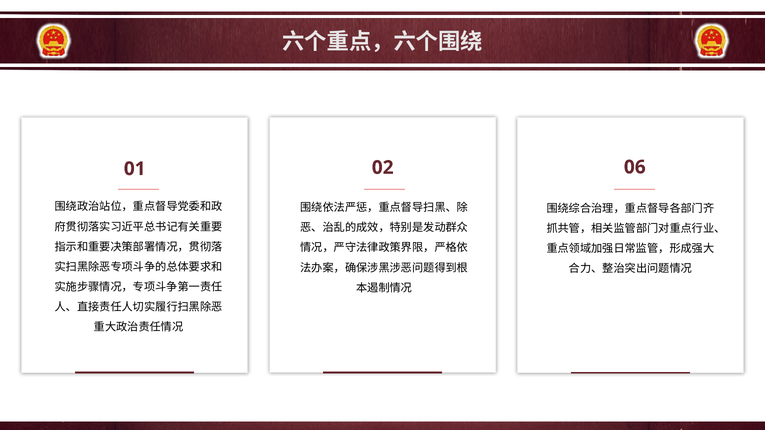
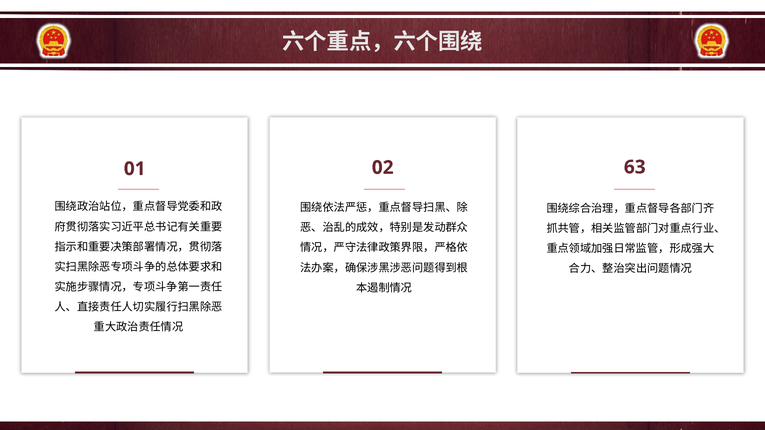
06: 06 -> 63 (635, 167)
